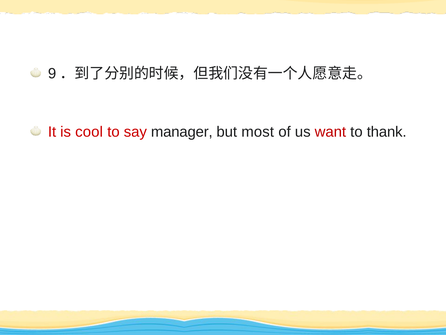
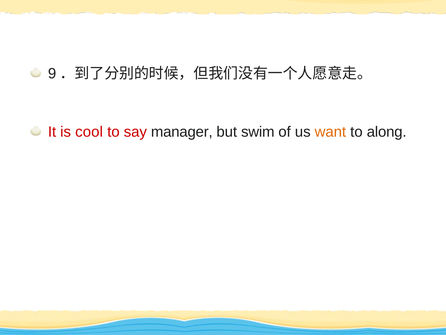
most: most -> swim (258, 132)
want colour: red -> orange (330, 132)
thank: thank -> along (387, 132)
